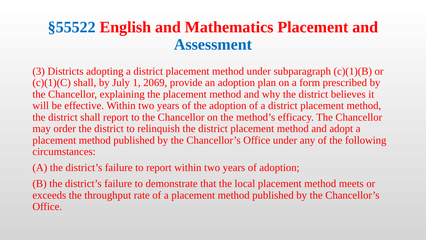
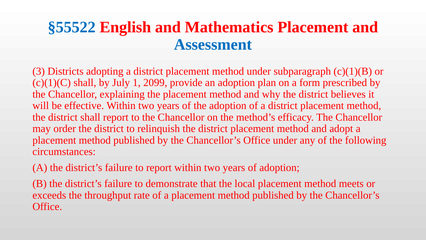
2069: 2069 -> 2099 (155, 83)
